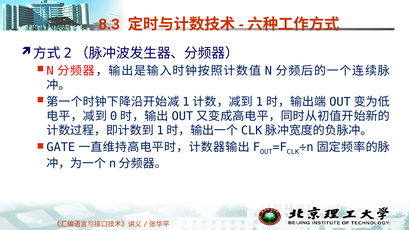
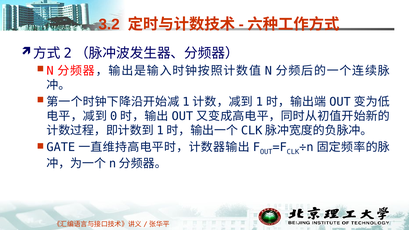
8.3: 8.3 -> 3.2 (109, 25)
